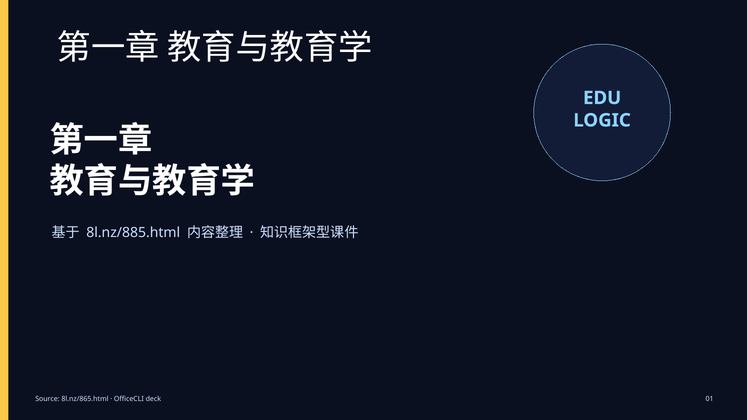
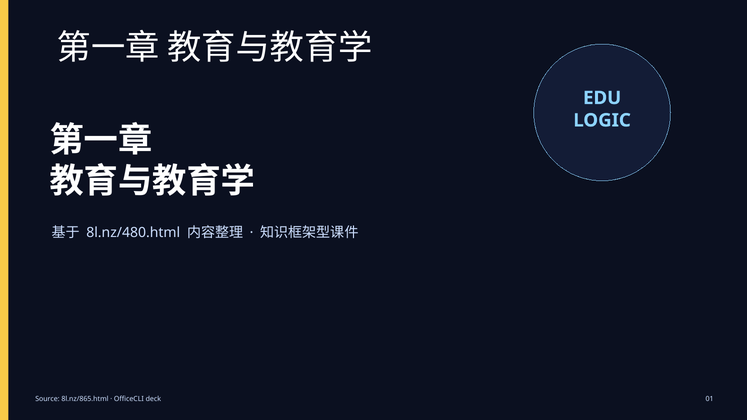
8l.nz/885.html: 8l.nz/885.html -> 8l.nz/480.html (133, 233)
